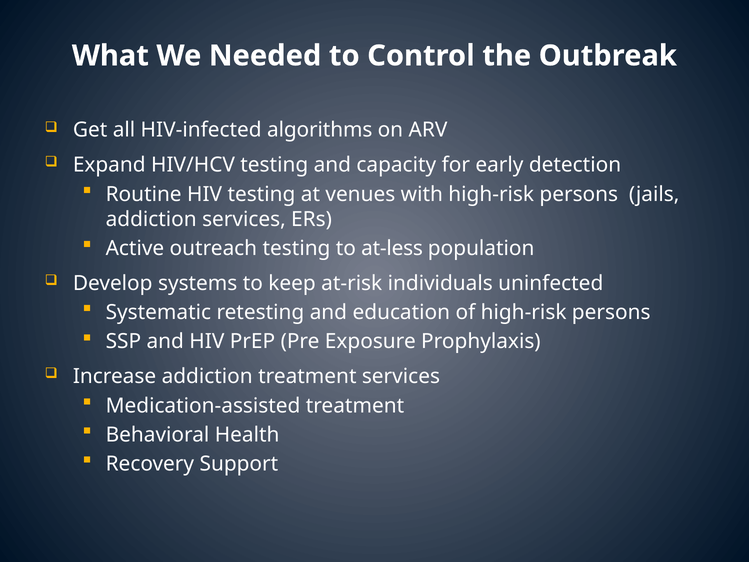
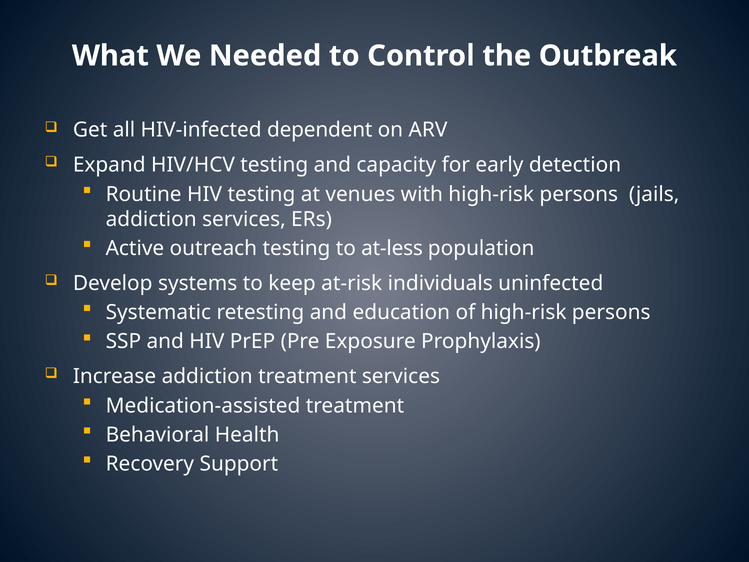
algorithms: algorithms -> dependent (320, 130)
